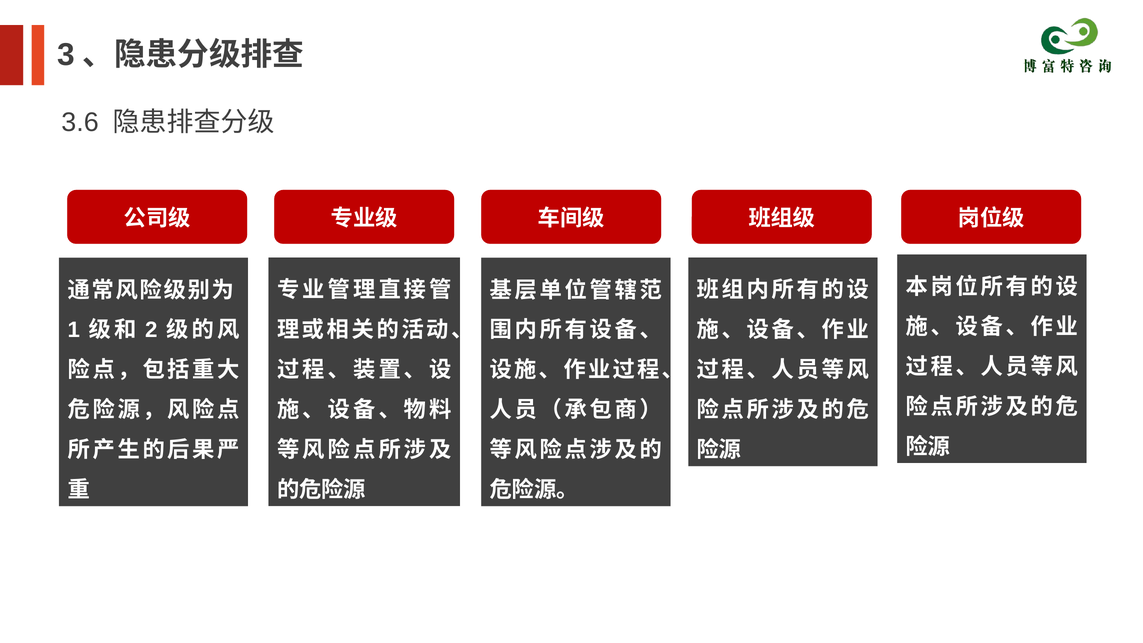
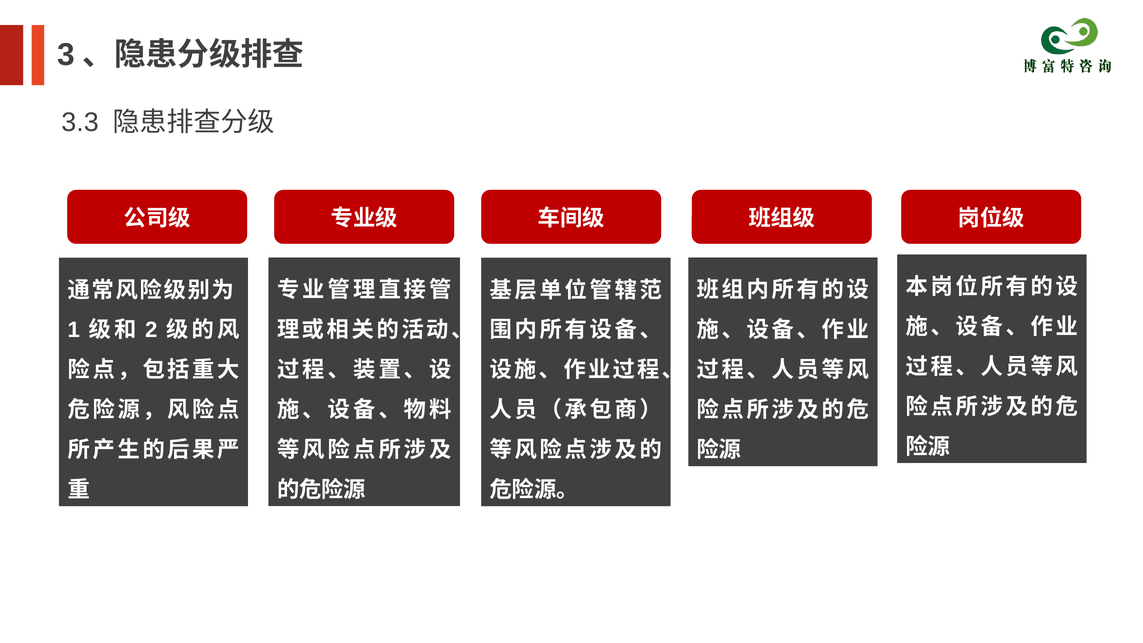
3.6: 3.6 -> 3.3 (80, 123)
